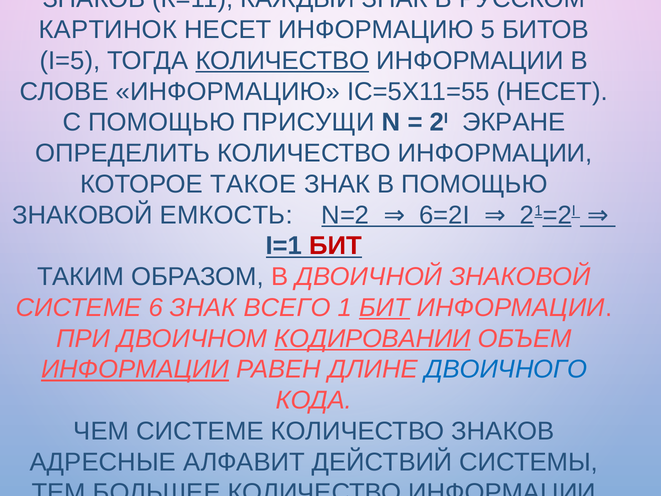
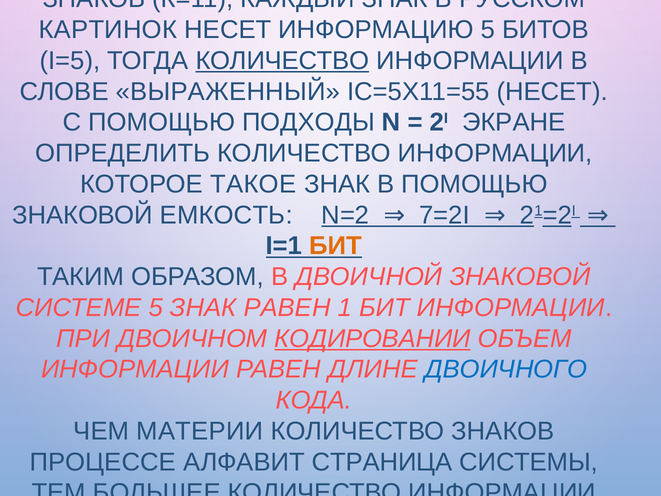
СЛОВЕ ИНФОРМАЦИЮ: ИНФОРМАЦИЮ -> ВЫРАЖЕННЫЙ (228, 91)
ПРИСУЩИ: ПРИСУЩИ -> ПОДХОДЫ (308, 122)
6=2I: 6=2I -> 7=2I (444, 215)
БИТ colour: red -> orange (336, 246)
СИСТЕМЕ 6: 6 -> 5 (156, 308)
ЗНАК ВСЕГО: ВСЕГО -> РАВЕН (287, 308)
БИТ underline: present -> none (384, 308)
ИНФОРМАЦИИ underline: present -> none (135, 369)
ЧЕМ СИСТЕМЕ: СИСТЕМЕ -> МАТЕРИИ (200, 431)
АДРЕСНЫЕ: АДРЕСНЫЕ -> ПРОЦЕССЕ (103, 462)
ДЕЙСТВИЙ: ДЕЙСТВИЙ -> СТРАНИЦА (382, 462)
